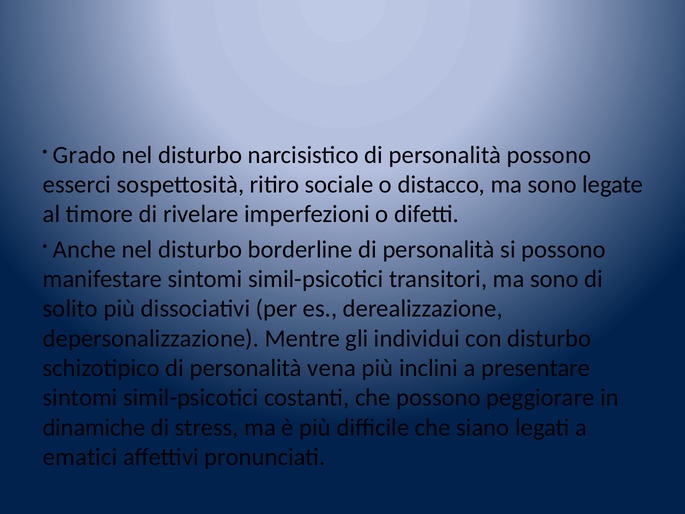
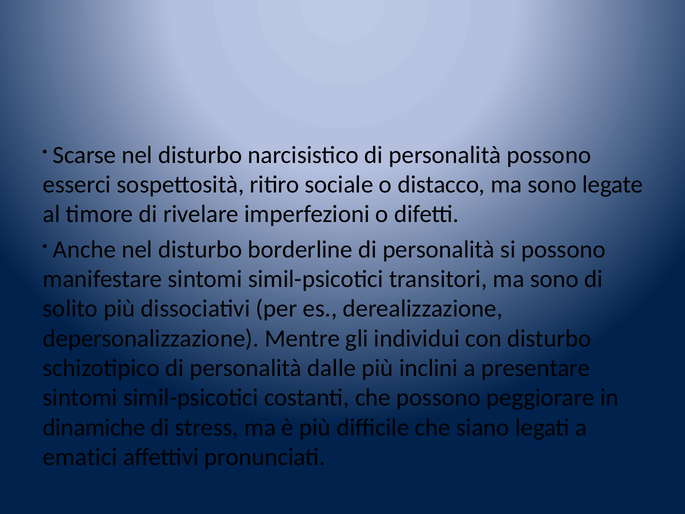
Grado: Grado -> Scarse (85, 155)
vena: vena -> dalle (332, 368)
